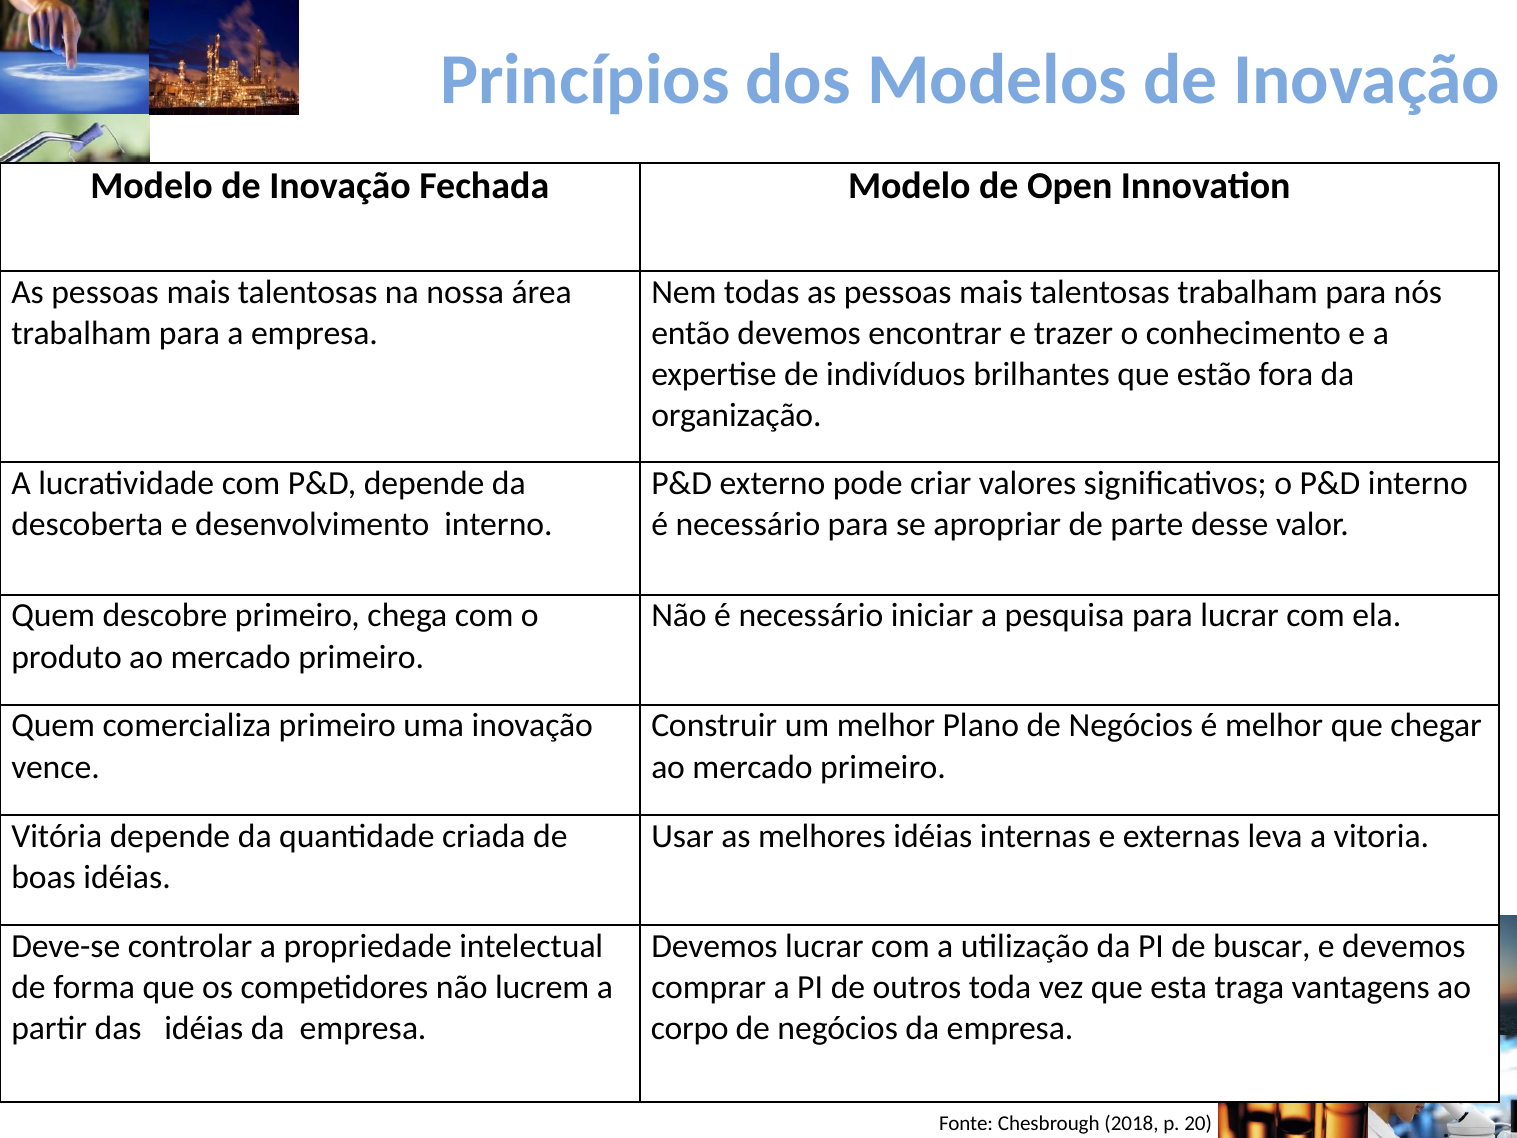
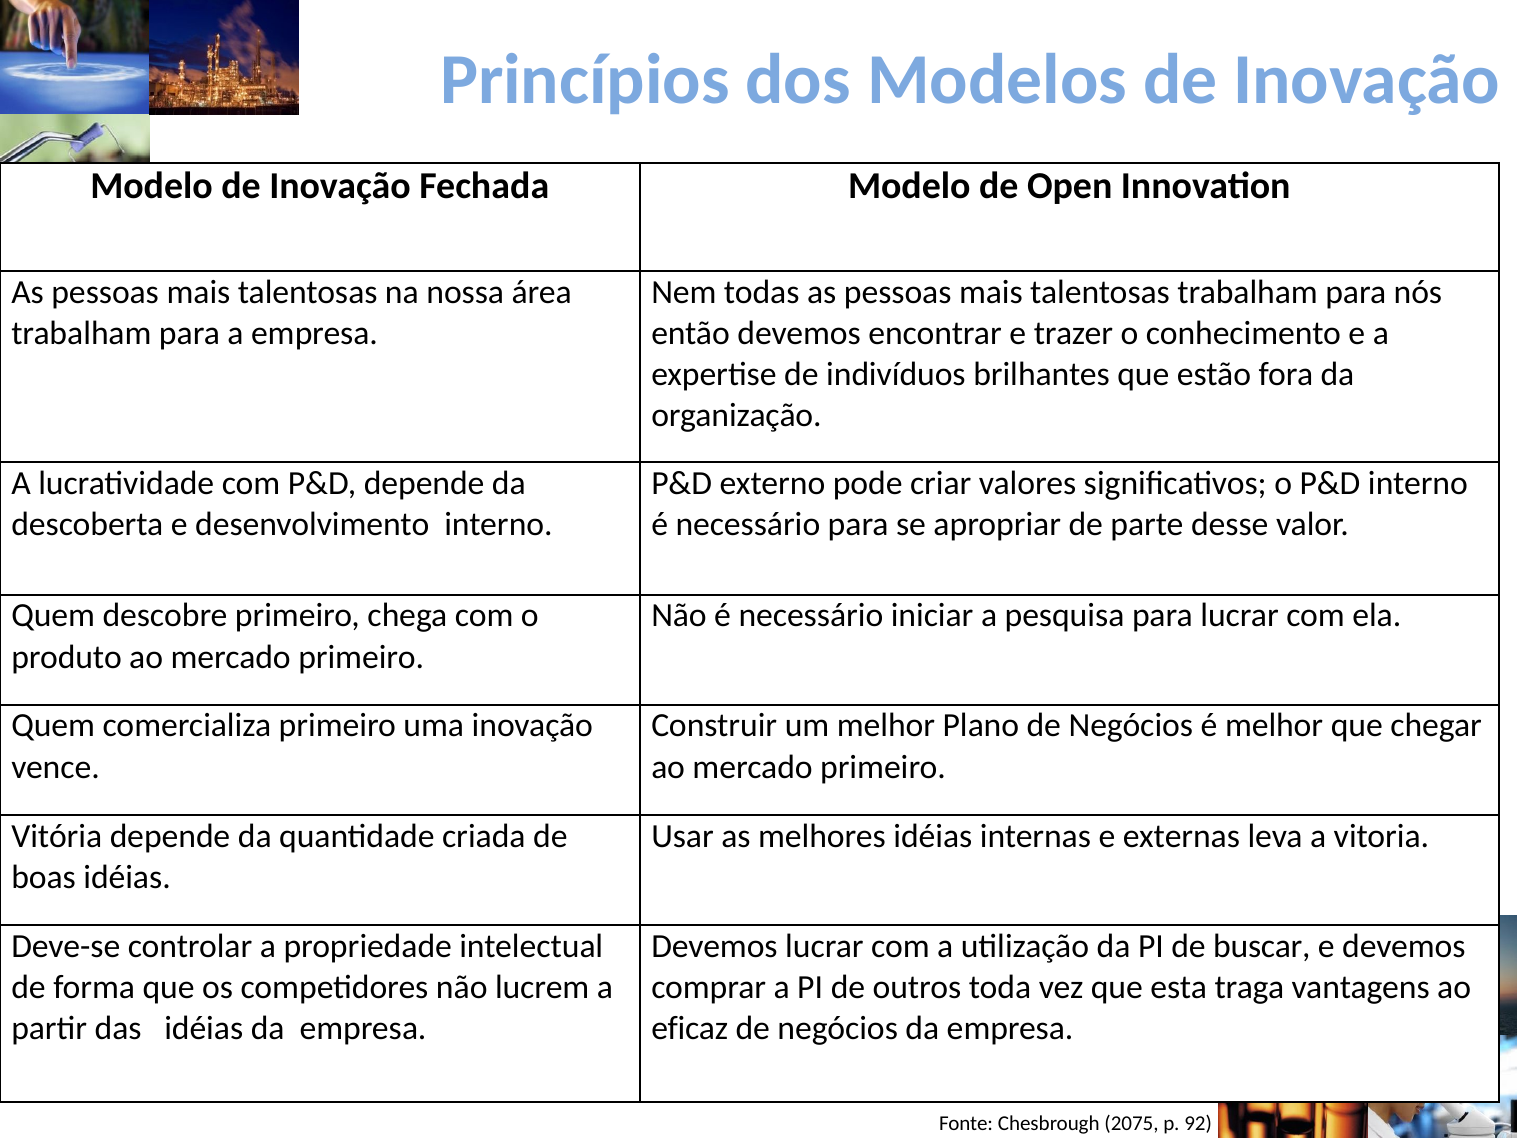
corpo: corpo -> eficaz (690, 1029)
2018: 2018 -> 2075 (1132, 1123)
20: 20 -> 92 (1198, 1123)
